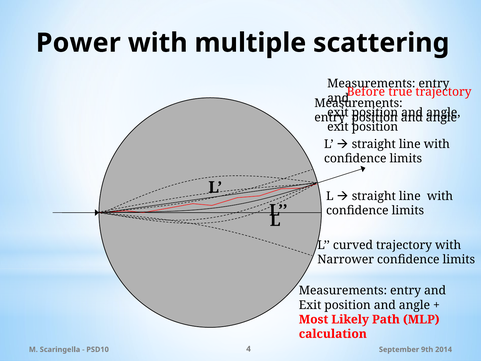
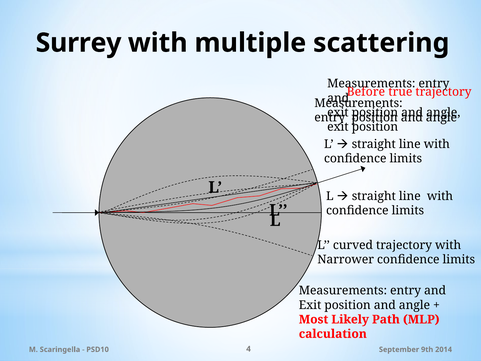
Power: Power -> Surrey (79, 43)
